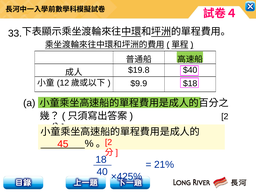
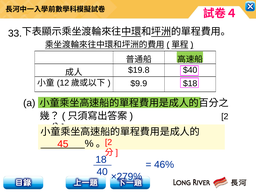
21%: 21% -> 46% (164, 165)
×425%: ×425% -> ×279% (127, 177)
